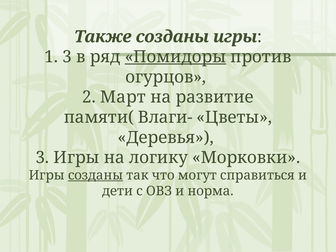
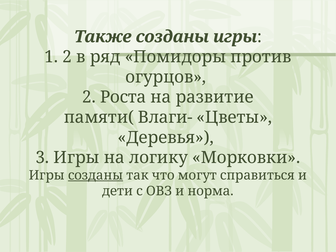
1 3: 3 -> 2 (67, 57)
Помидоры underline: present -> none (175, 57)
Март: Март -> Роста (123, 97)
